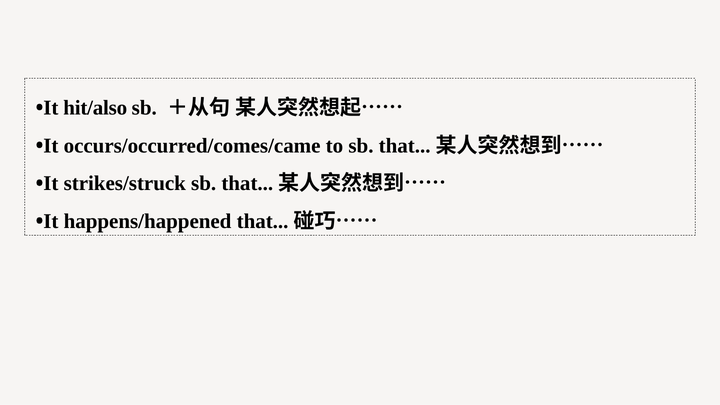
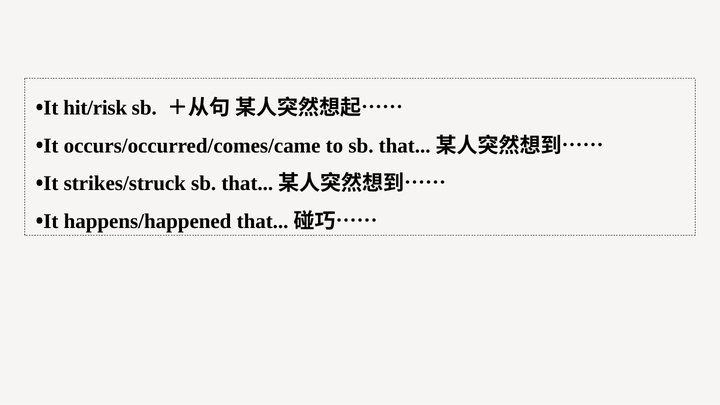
hit/also: hit/also -> hit/risk (95, 108)
